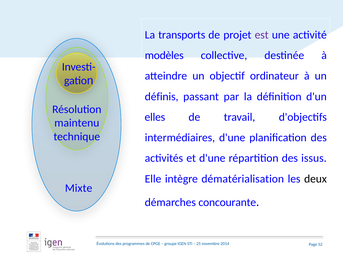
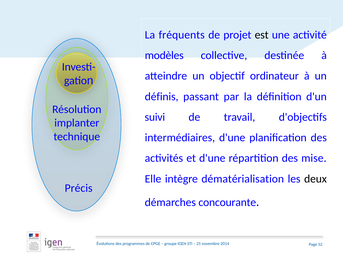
transports: transports -> fréquents (182, 35)
est colour: purple -> black (262, 35)
elles: elles -> suivi (155, 117)
maintenu: maintenu -> implanter (77, 123)
issus: issus -> mise (314, 158)
Mixte: Mixte -> Précis (79, 188)
